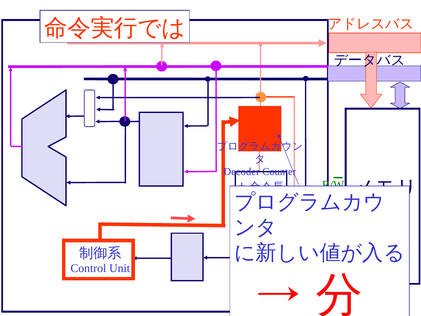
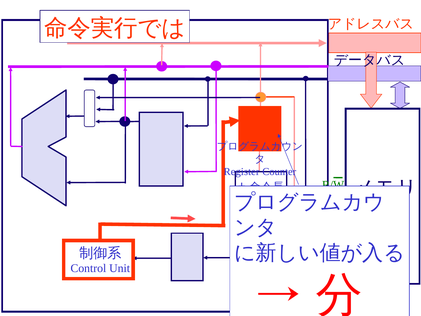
Decoder: Decoder -> Register (242, 171)
